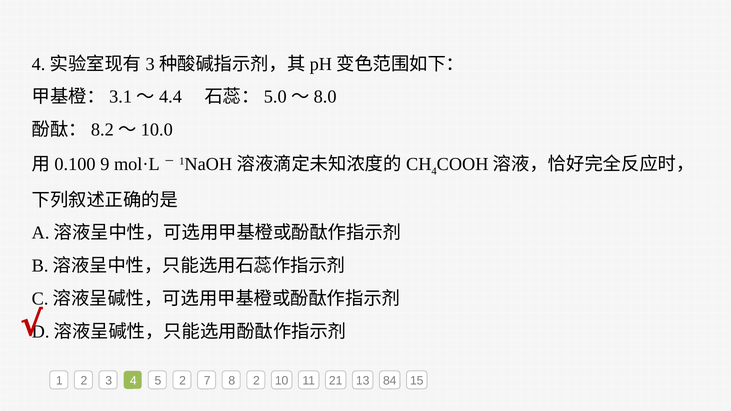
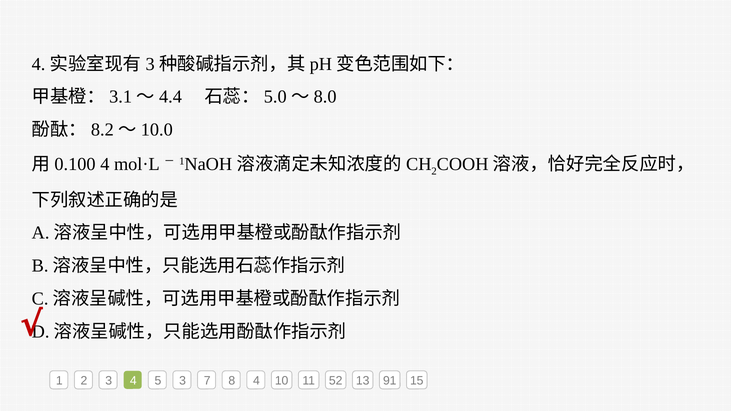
9: 9 -> 4 (105, 164)
4: 4 -> 2 (434, 171)
5 2: 2 -> 3 (183, 381)
8 2: 2 -> 4 (256, 381)
21: 21 -> 52 (336, 381)
84: 84 -> 91 (390, 381)
